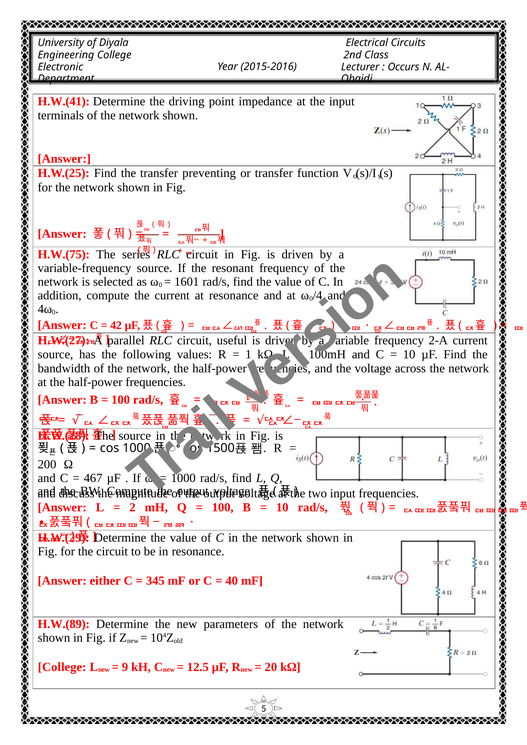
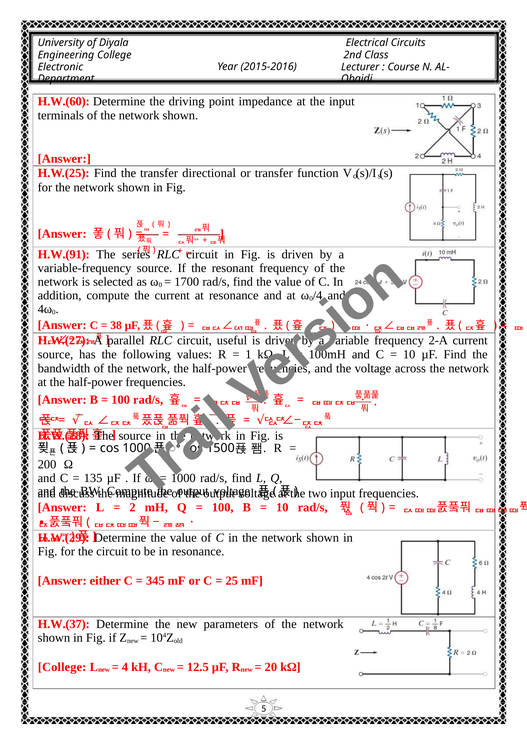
Occurs: Occurs -> Course (403, 67)
H.W.(41: H.W.(41 -> H.W.(60 (64, 101)
preventing: preventing -> directional (209, 173)
H.W.(75: H.W.(75 -> H.W.(91 (64, 254)
1601: 1601 -> 1700 (187, 282)
42: 42 -> 38 (116, 325)
467: 467 -> 135 (93, 478)
40: 40 -> 25 (232, 581)
H.W.(89: H.W.(89 -> H.W.(37 (64, 624)
9: 9 -> 4 (125, 667)
